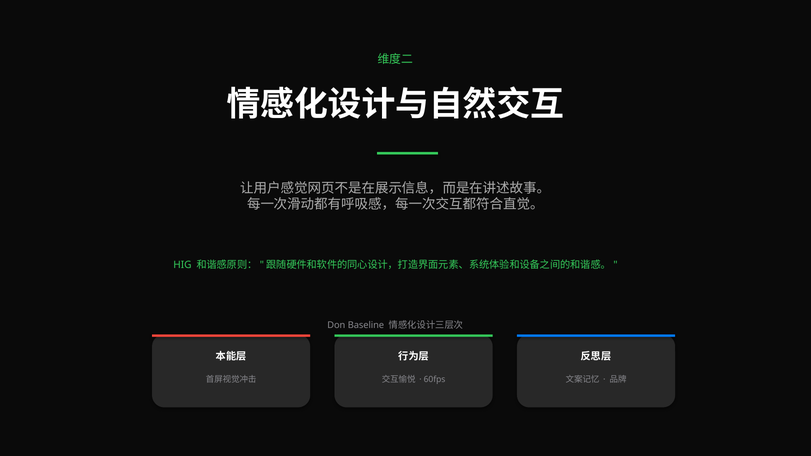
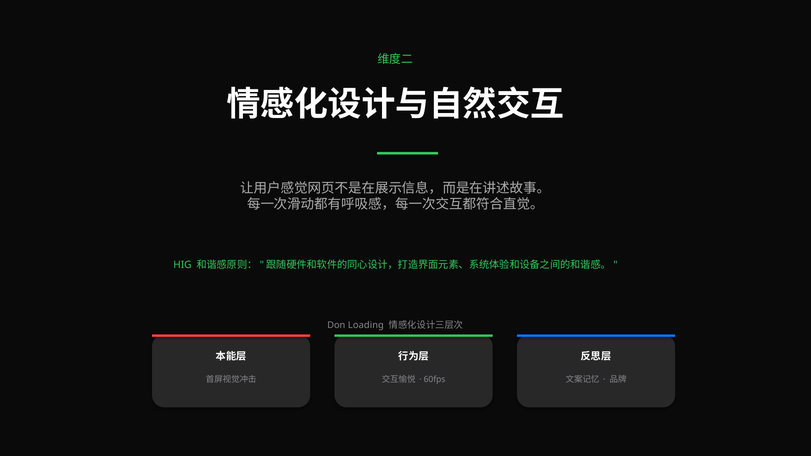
Baseline: Baseline -> Loading (366, 325)
